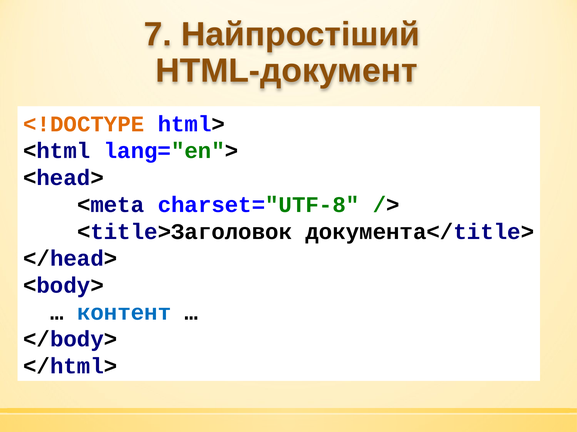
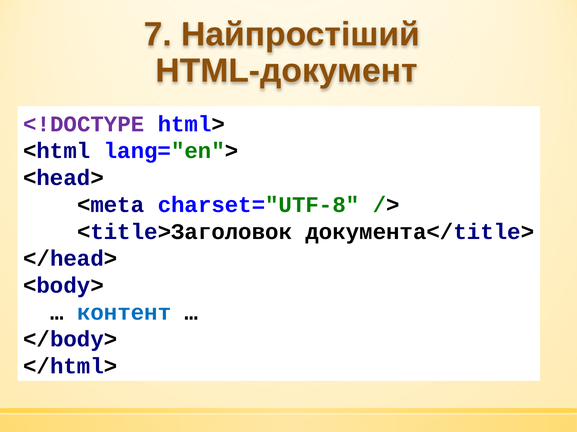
<!DOCTYPE colour: orange -> purple (84, 124)
